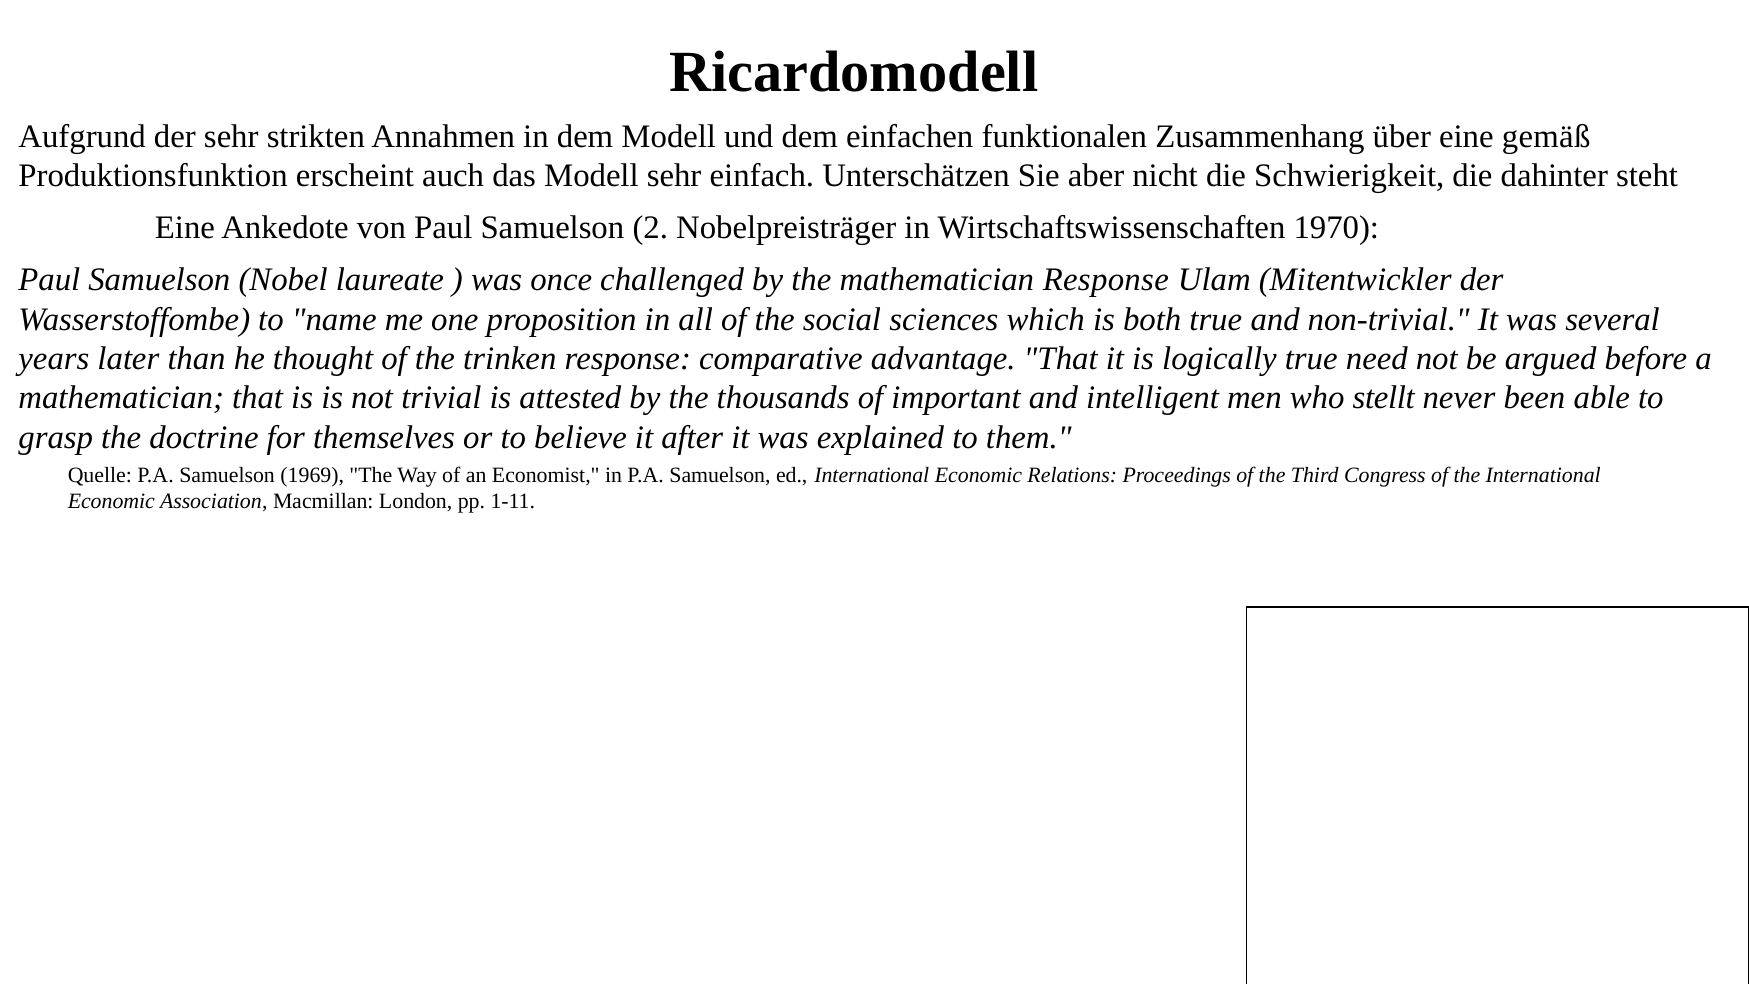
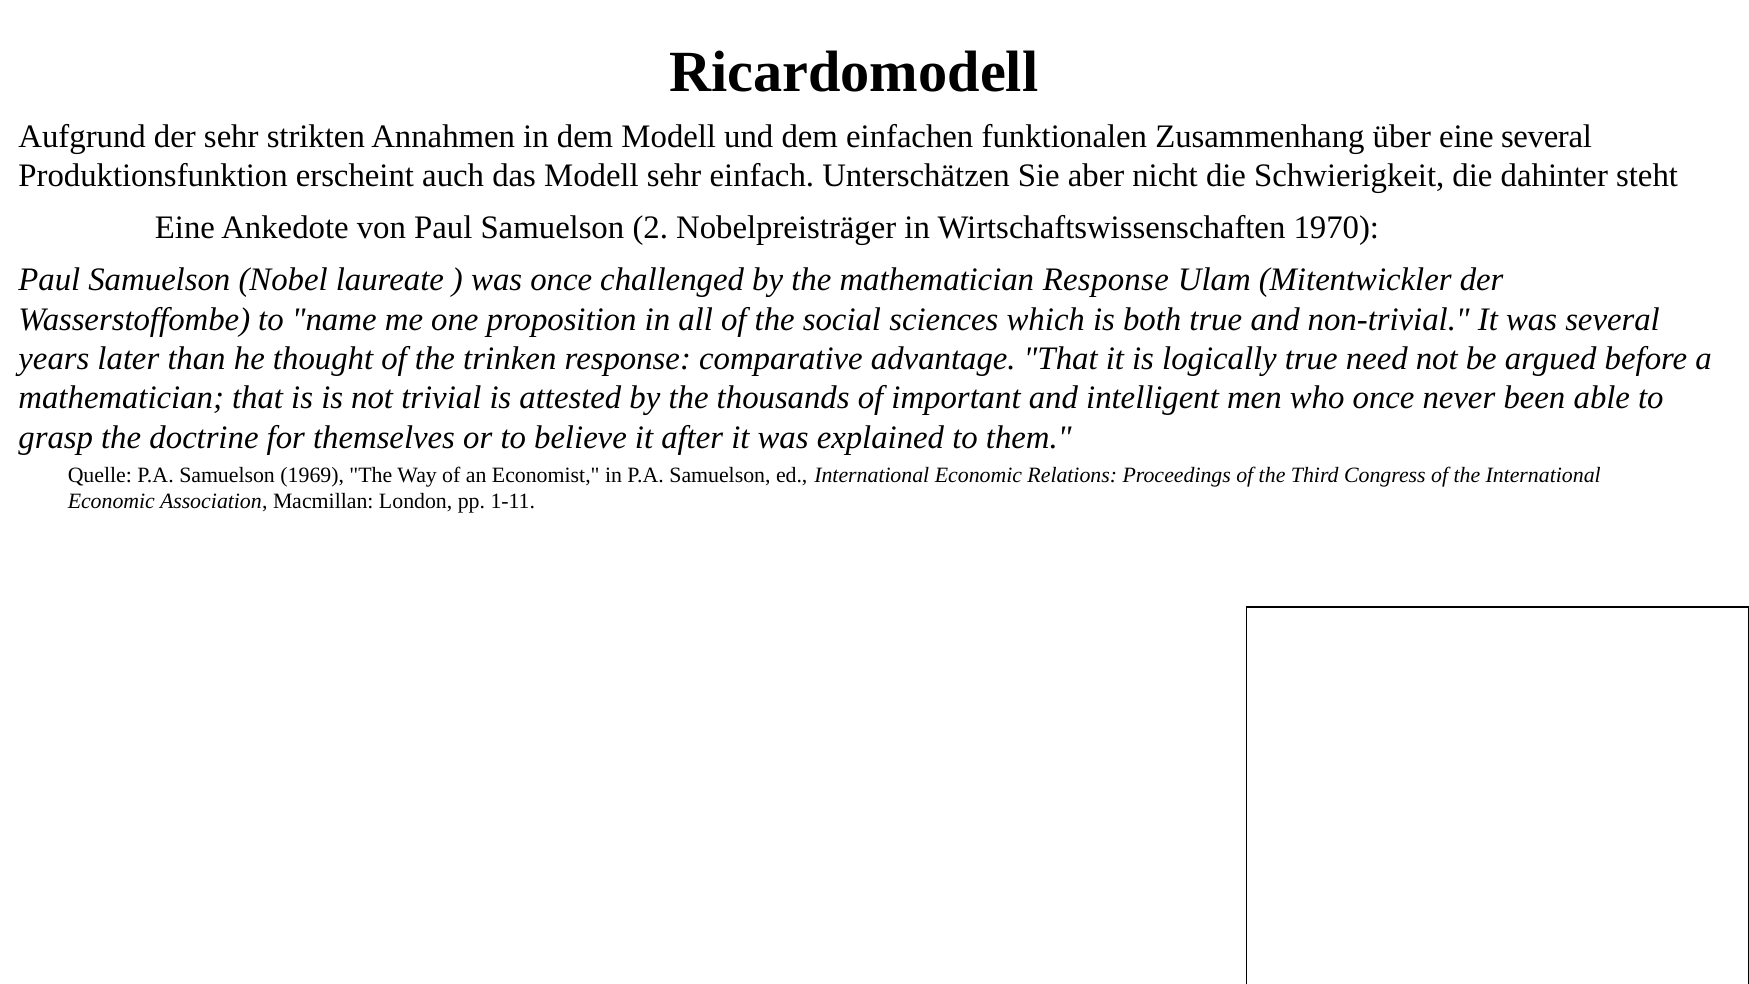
eine gemäß: gemäß -> several (1546, 137)
who stellt: stellt -> once (1384, 398)
